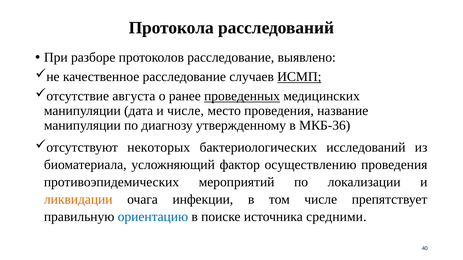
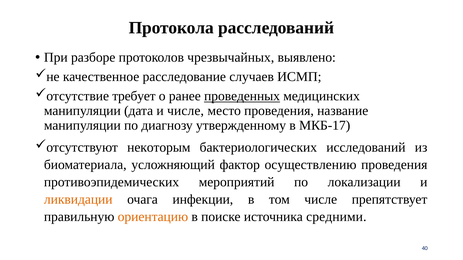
протоколов расследование: расследование -> чрезвычайных (231, 58)
ИСМП underline: present -> none (299, 77)
августа: августа -> требует (134, 96)
МКБ-36: МКБ-36 -> МКБ-17 (325, 125)
некоторых: некоторых -> некоторым (159, 148)
ориентацию colour: blue -> orange (153, 217)
